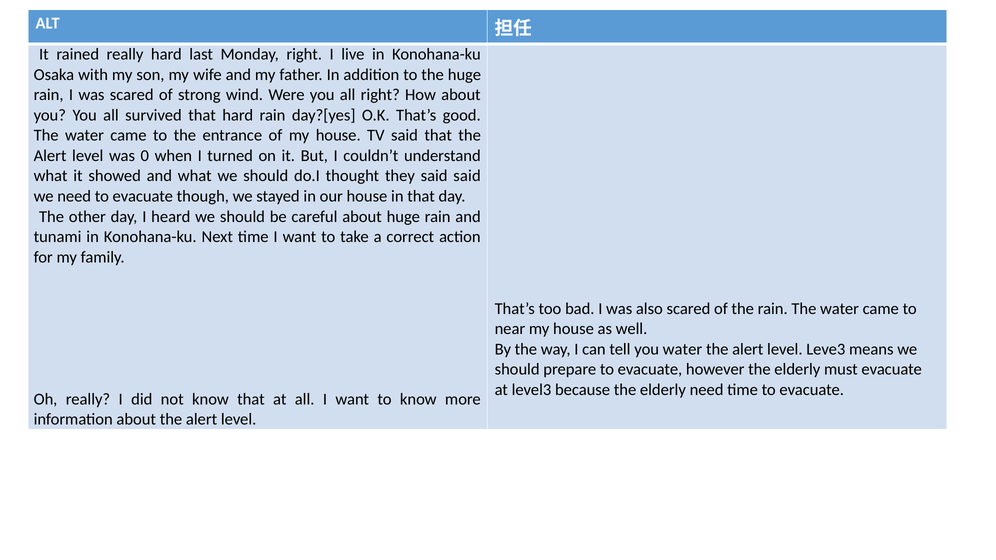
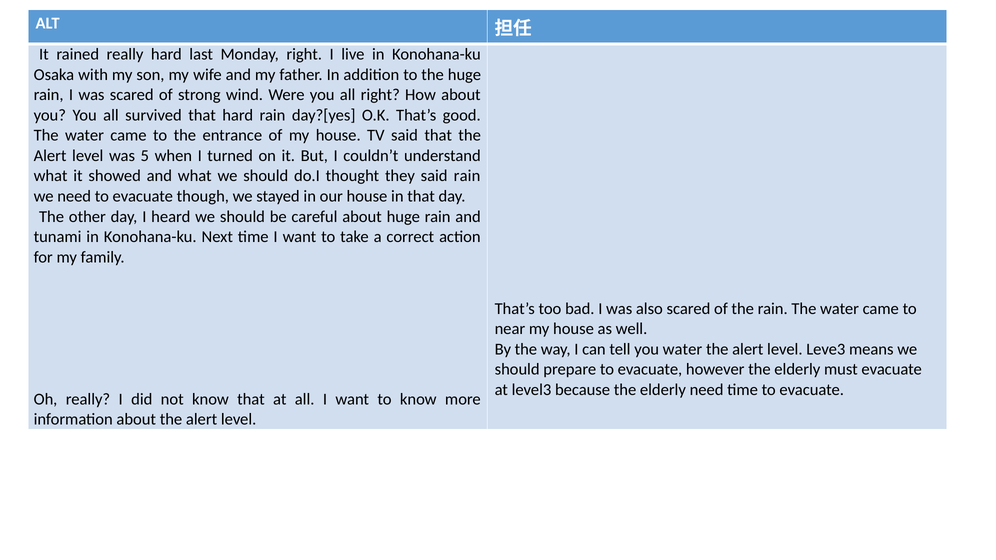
0: 0 -> 5 (145, 156)
said said: said -> rain (467, 176)
